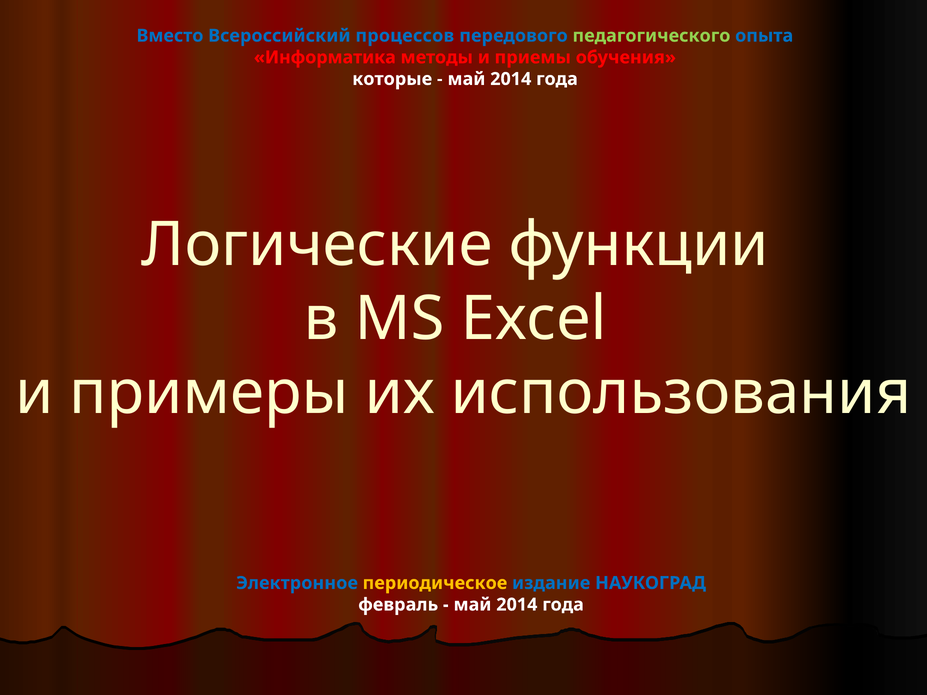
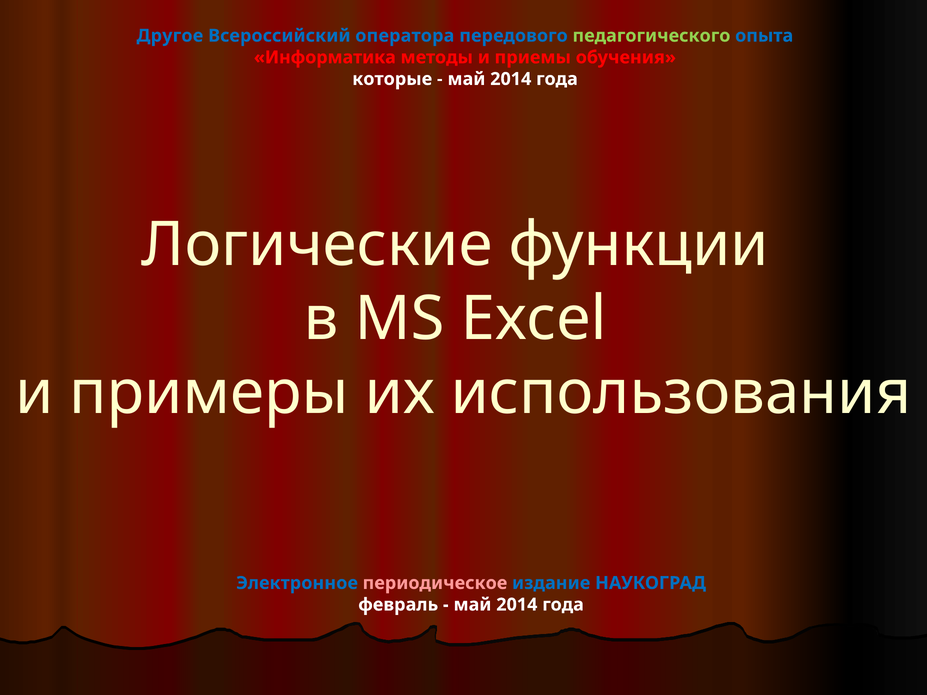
Вместо: Вместо -> Другое (170, 36)
процессов: процессов -> оператора (405, 36)
периодическое colour: yellow -> pink (435, 583)
